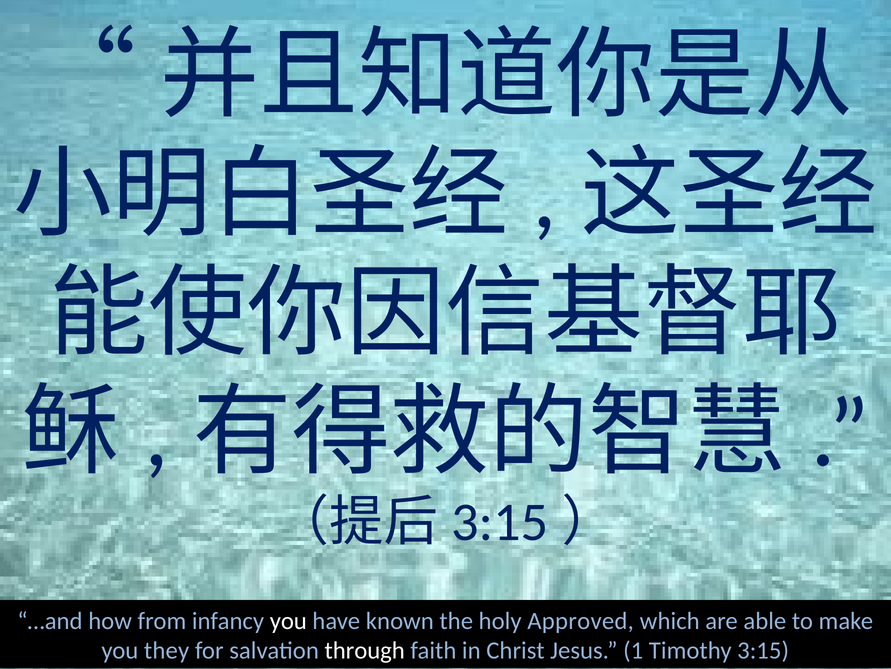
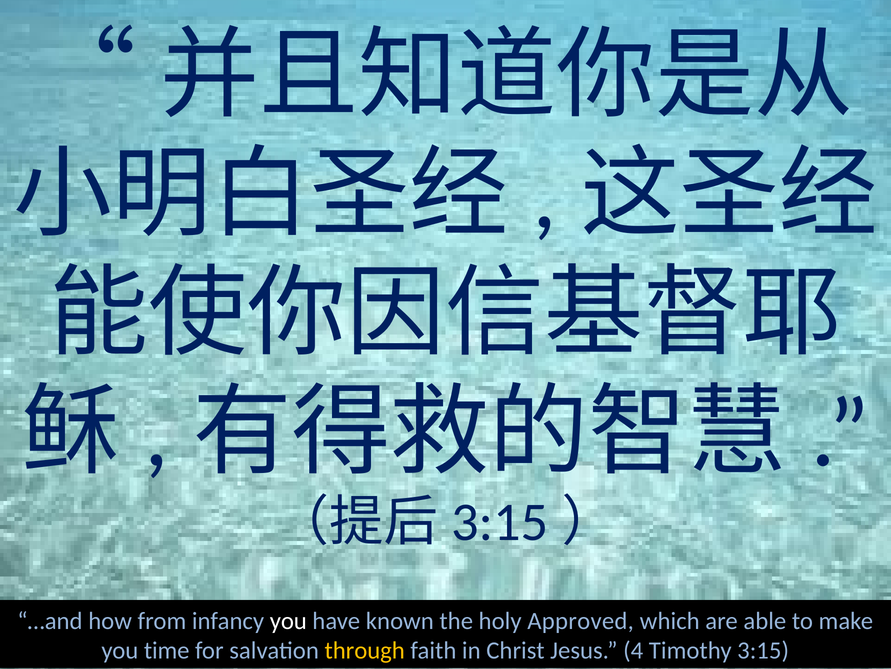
they: they -> time (167, 650)
through colour: white -> yellow (365, 650)
1: 1 -> 4 (633, 650)
